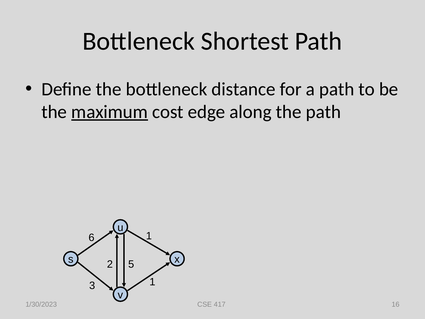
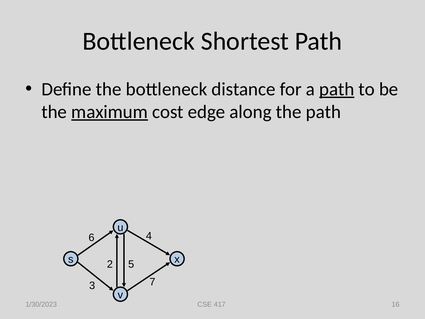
path underline: none -> present (337, 89)
6 1: 1 -> 4 (149, 236)
3 1: 1 -> 7 (152, 282)
